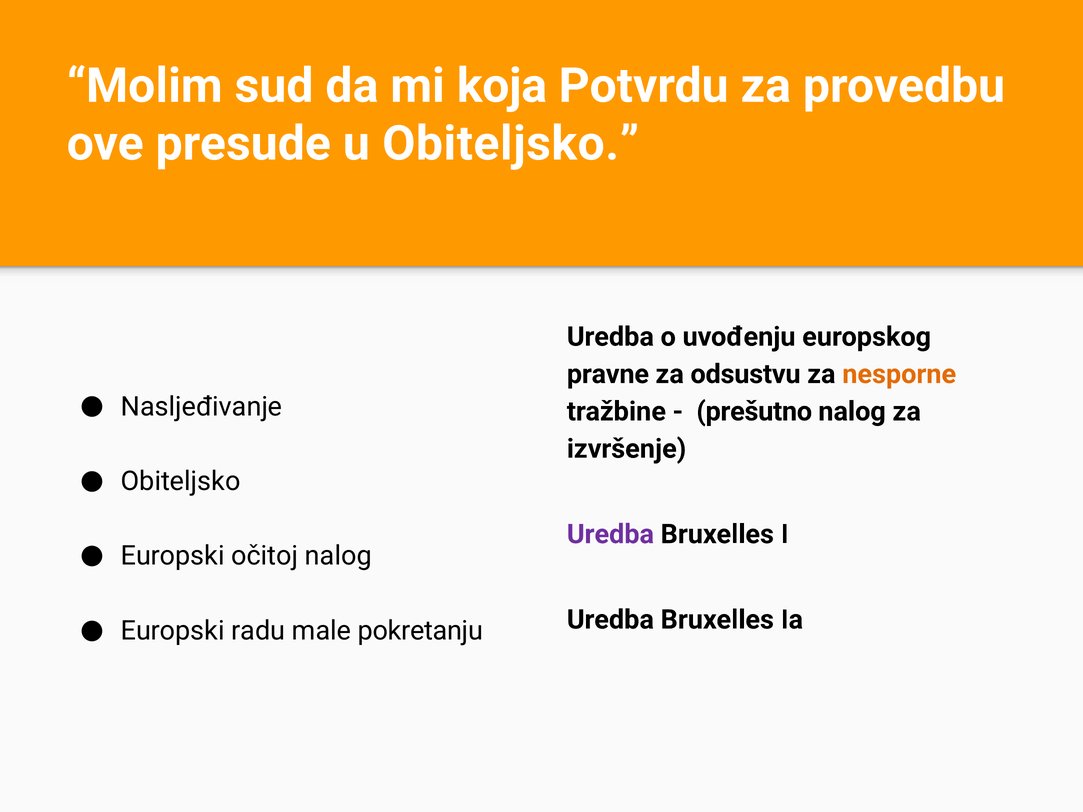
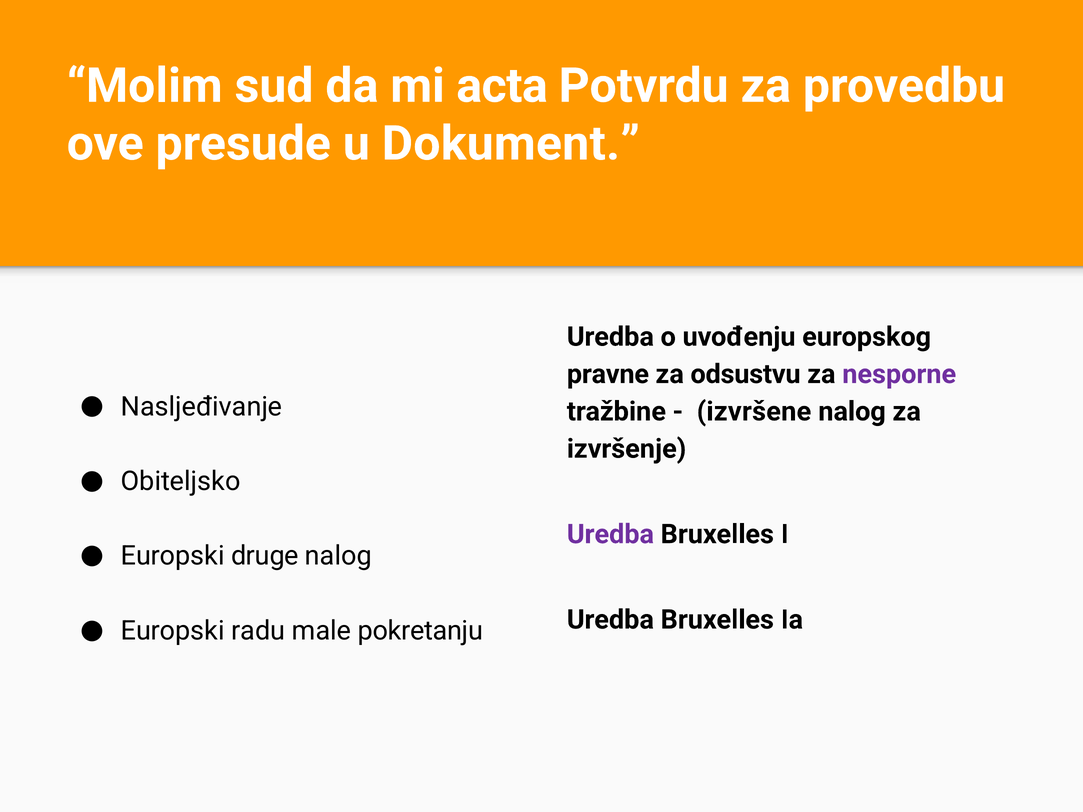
koja: koja -> acta (502, 86)
u Obiteljsko: Obiteljsko -> Dokument (511, 144)
nesporne colour: orange -> purple (899, 374)
prešutno: prešutno -> izvršene (754, 412)
očitoj: očitoj -> druge (265, 556)
